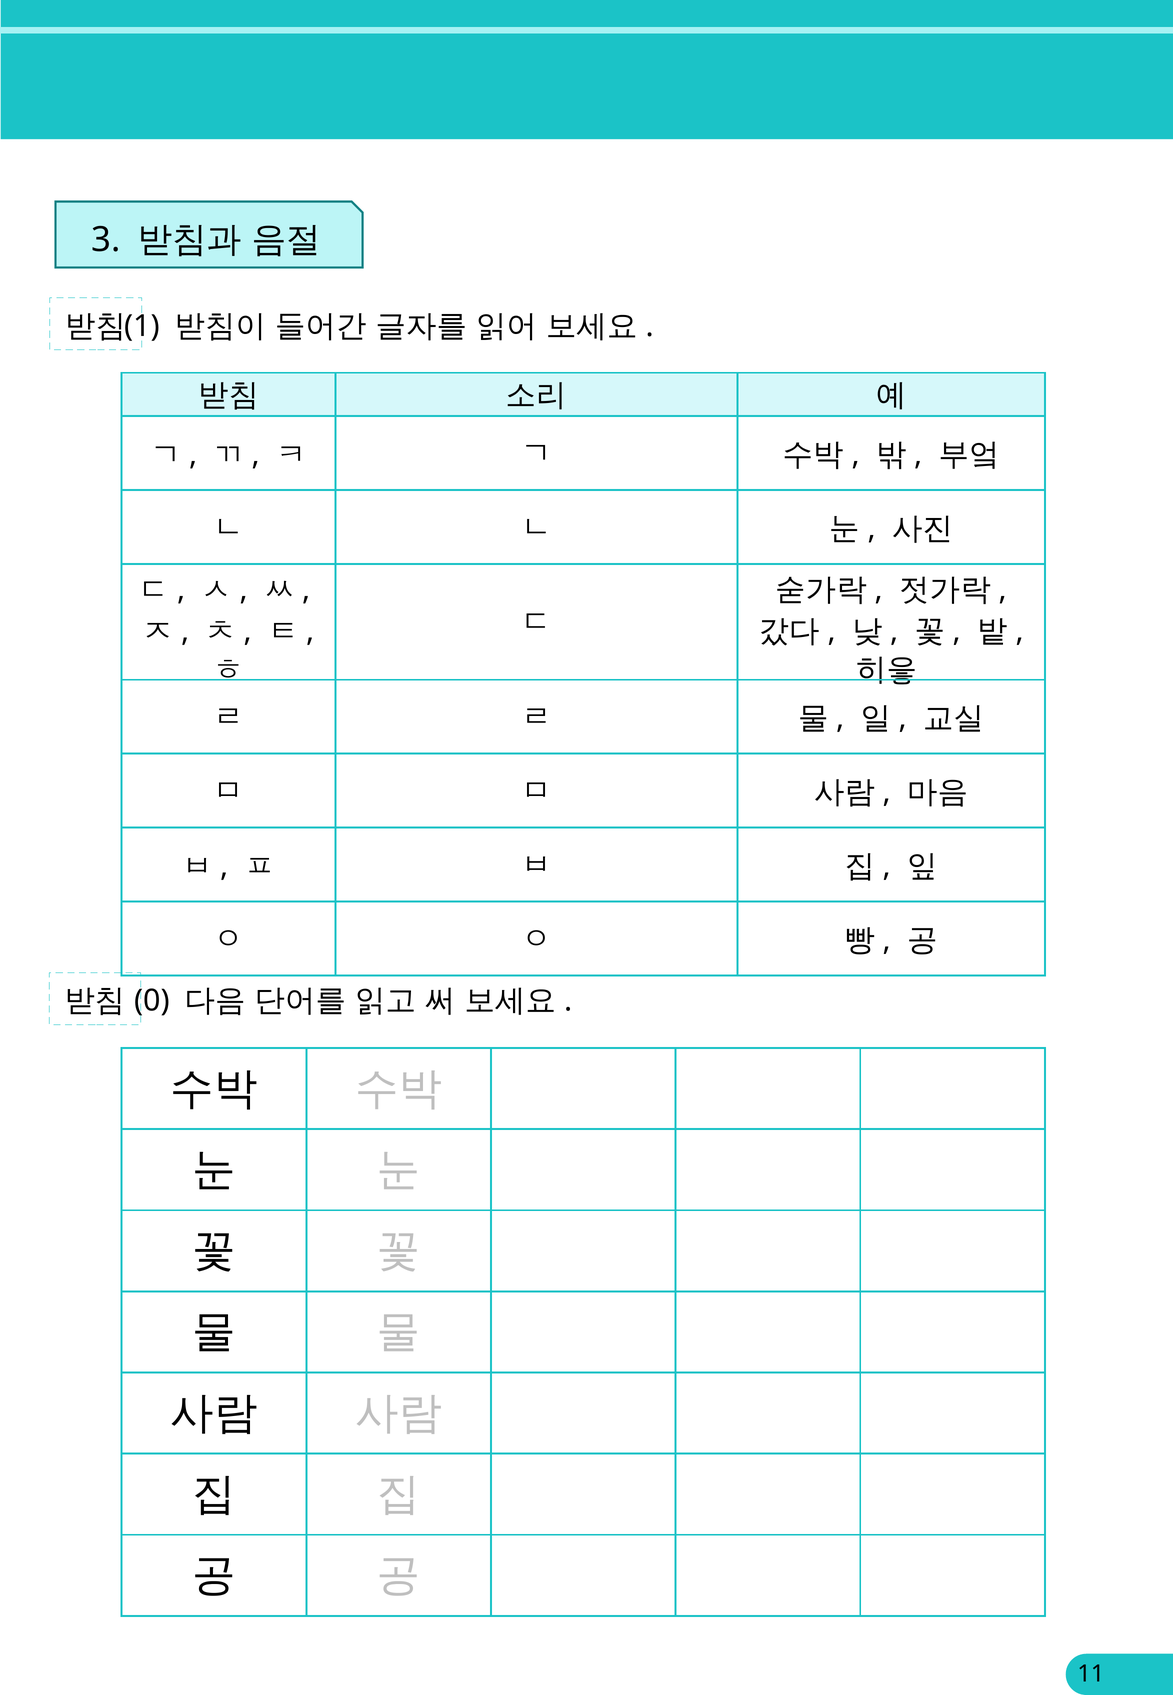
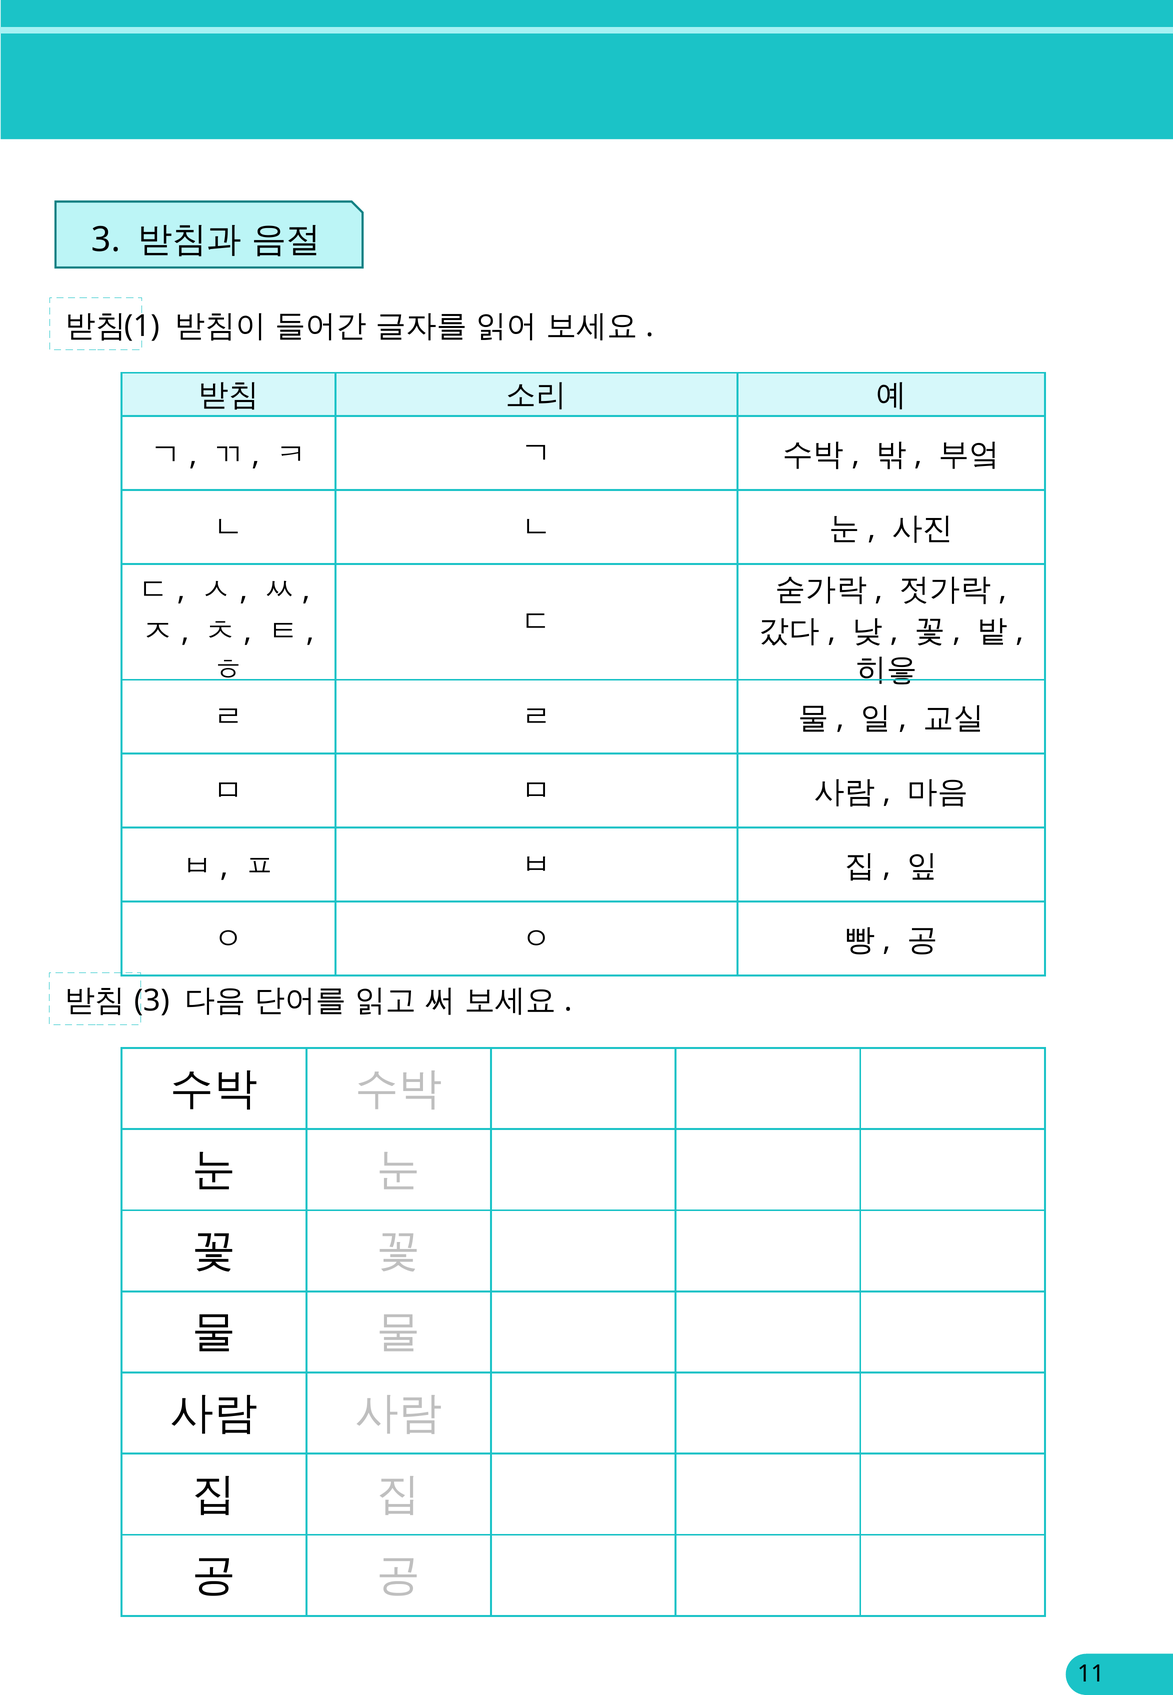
0: 0 -> 3 (152, 1000)
